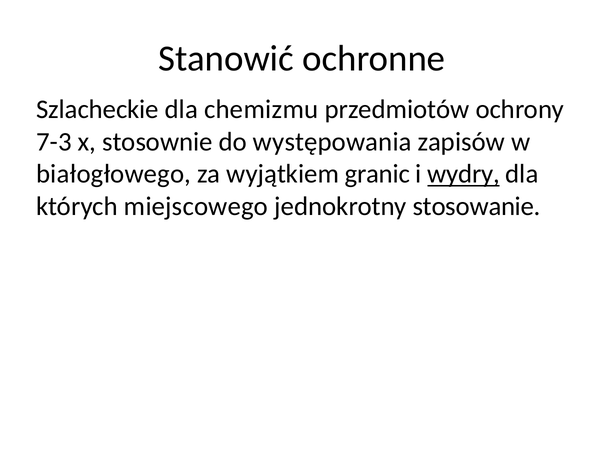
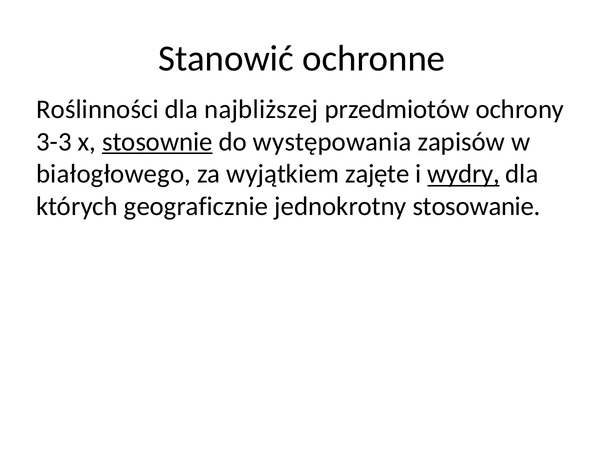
Szlacheckie: Szlacheckie -> Roślinności (97, 110)
chemizmu: chemizmu -> najbliższej (261, 110)
7-3: 7-3 -> 3-3 (54, 142)
stosownie underline: none -> present (157, 142)
granic: granic -> zajęte (377, 174)
miejscowego: miejscowego -> geograficznie (196, 206)
